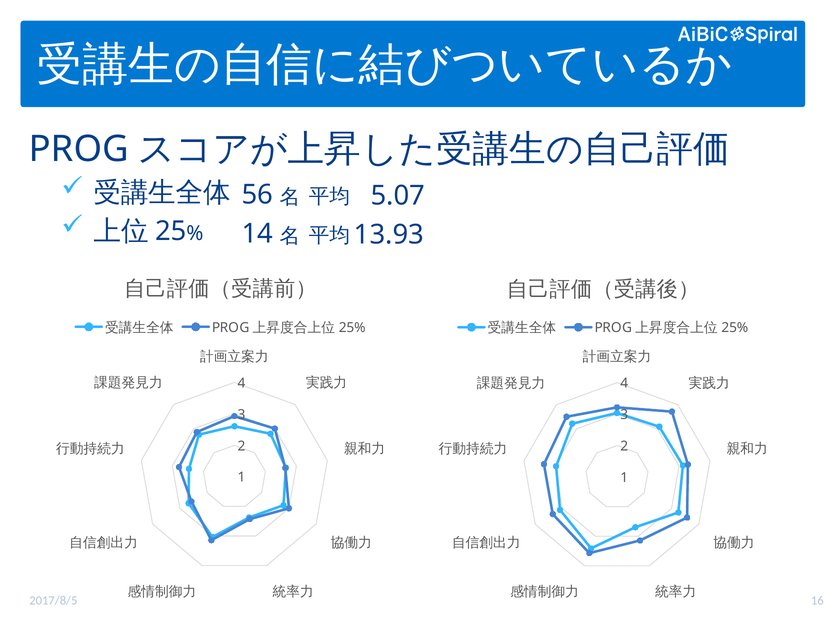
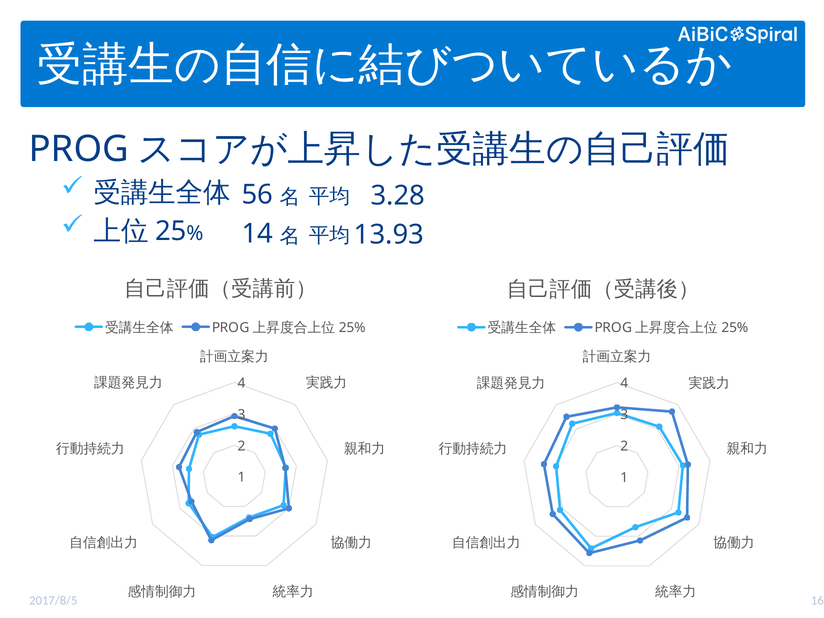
5.07: 5.07 -> 3.28 (398, 196)
